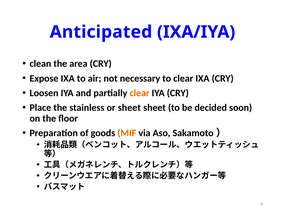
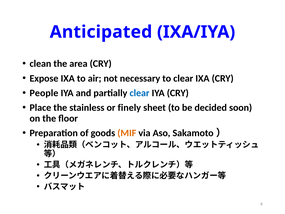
Loosen: Loosen -> People (44, 93)
clear colour: orange -> blue (140, 93)
or sheet: sheet -> finely (129, 108)
